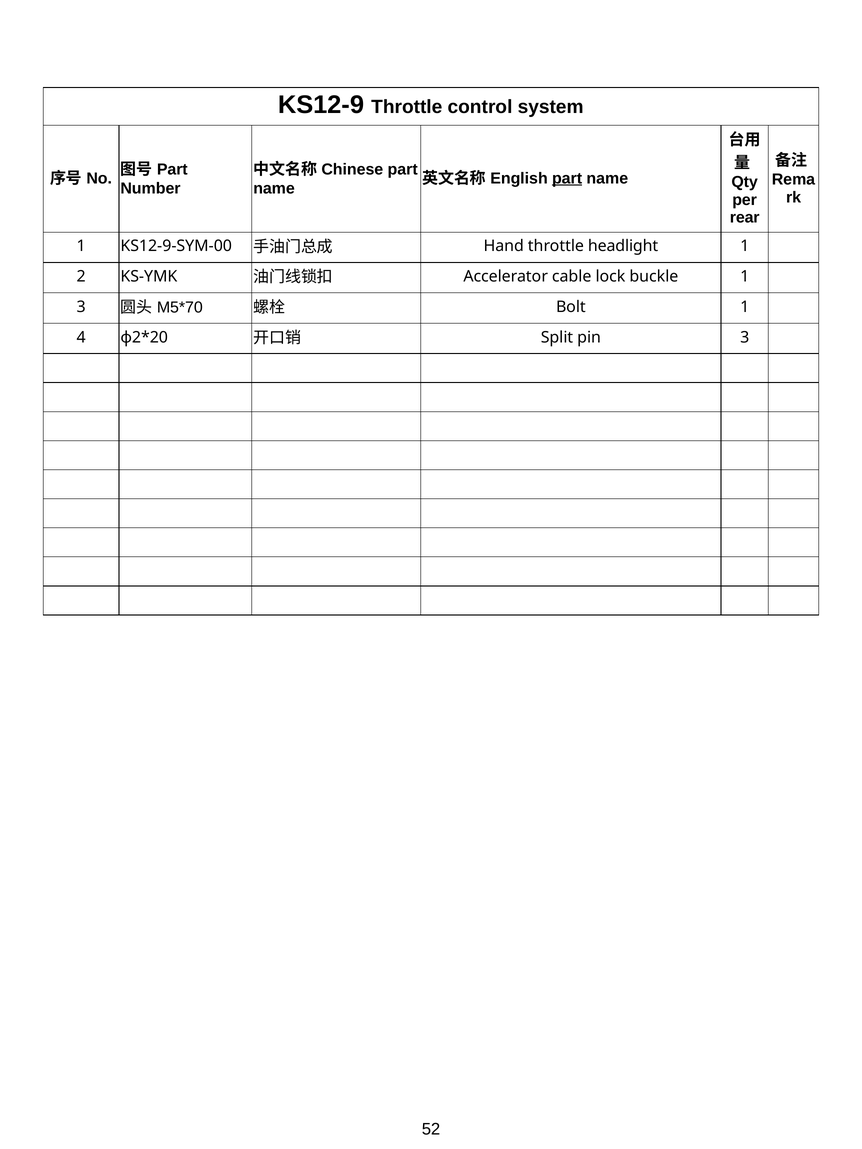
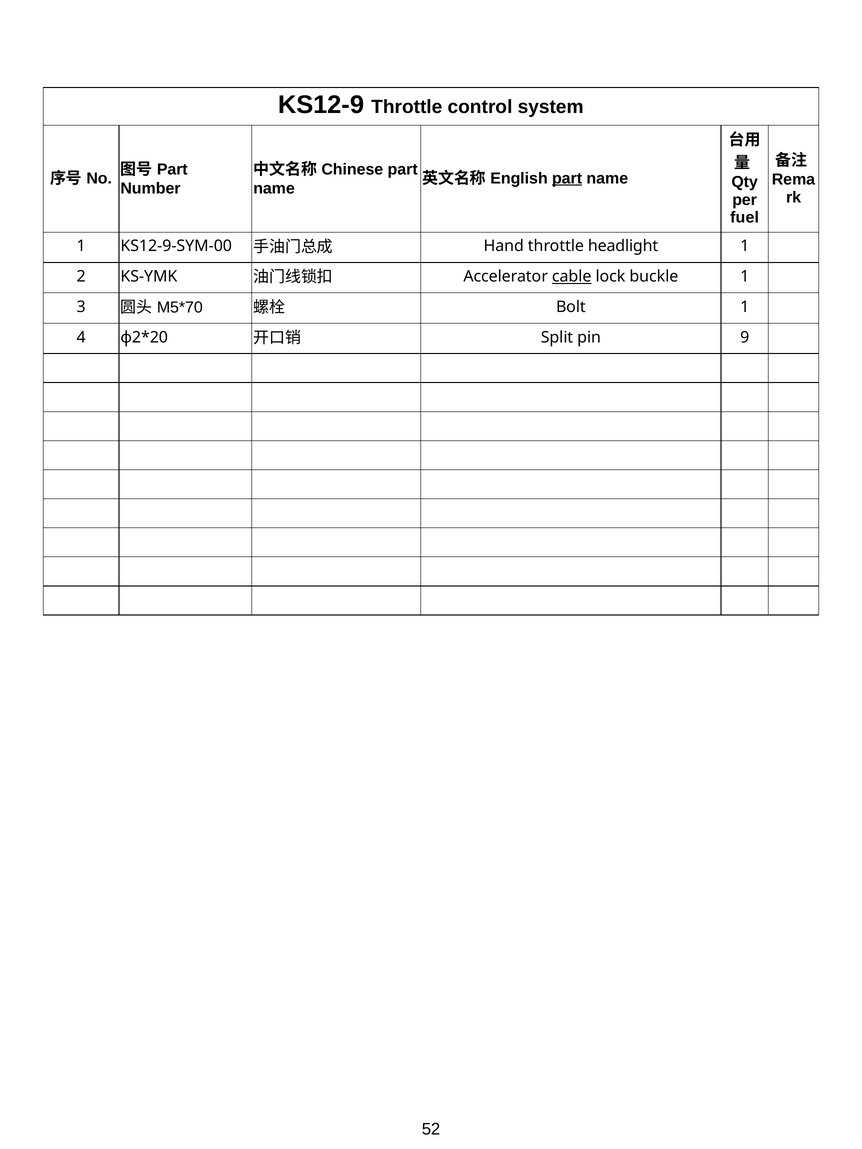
rear: rear -> fuel (745, 218)
cable underline: none -> present (572, 277)
pin 3: 3 -> 9 (745, 337)
